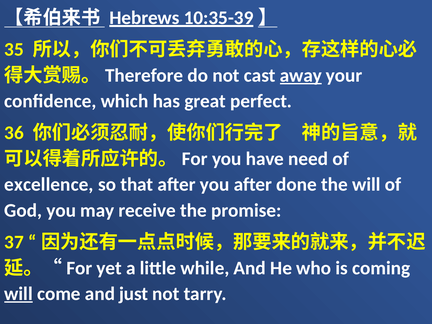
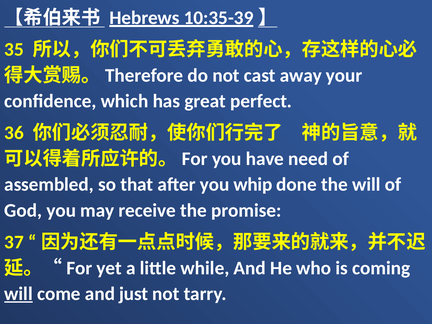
away underline: present -> none (301, 75)
excellence: excellence -> assembled (49, 185)
you after: after -> whip (253, 185)
